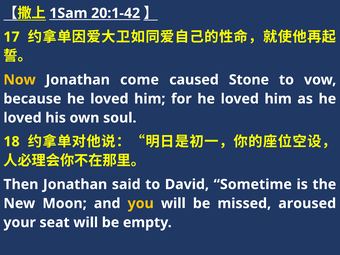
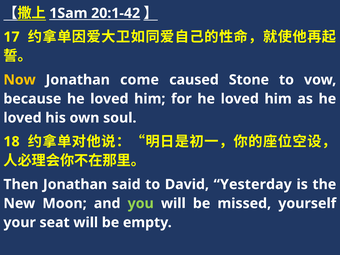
Sometime: Sometime -> Yesterday (253, 184)
you colour: yellow -> light green (141, 203)
aroused: aroused -> yourself (307, 203)
